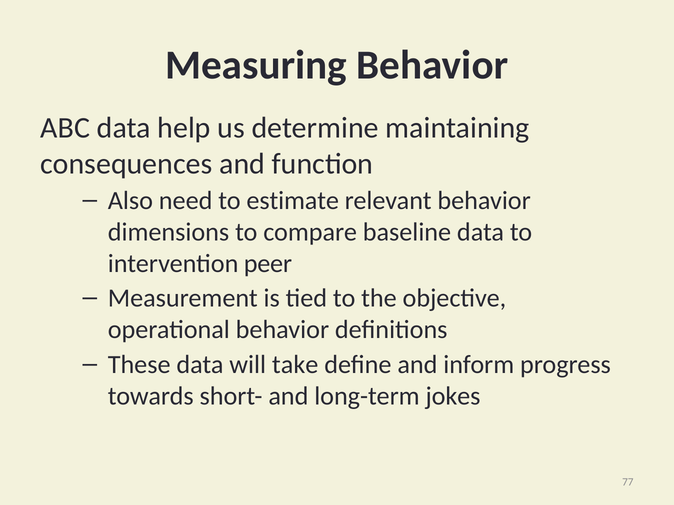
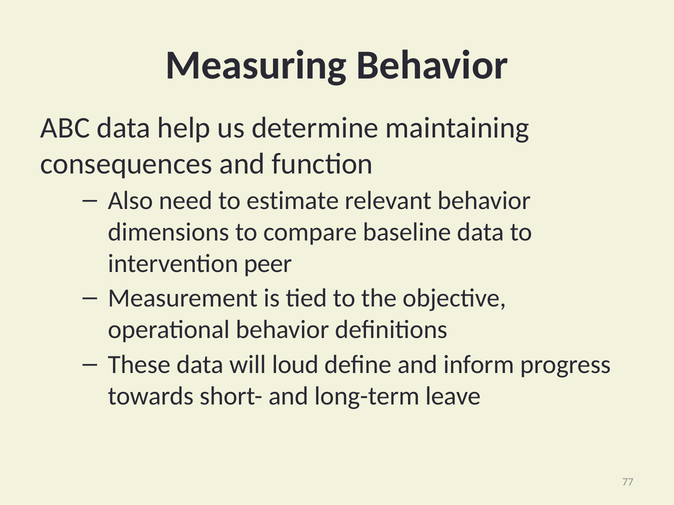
take: take -> loud (295, 365)
jokes: jokes -> leave (453, 396)
